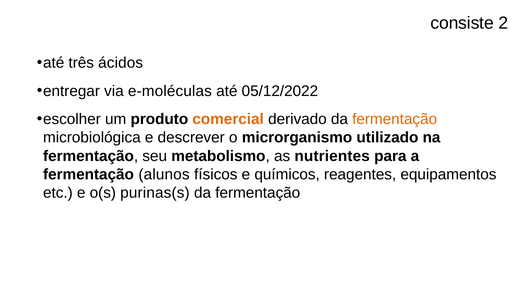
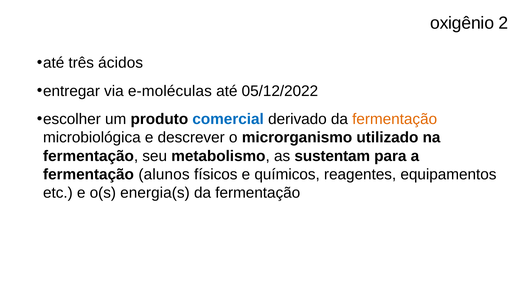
consiste: consiste -> oxigênio (462, 23)
comercial colour: orange -> blue (228, 119)
nutrientes: nutrientes -> sustentam (332, 156)
purinas(s: purinas(s -> energia(s (155, 193)
